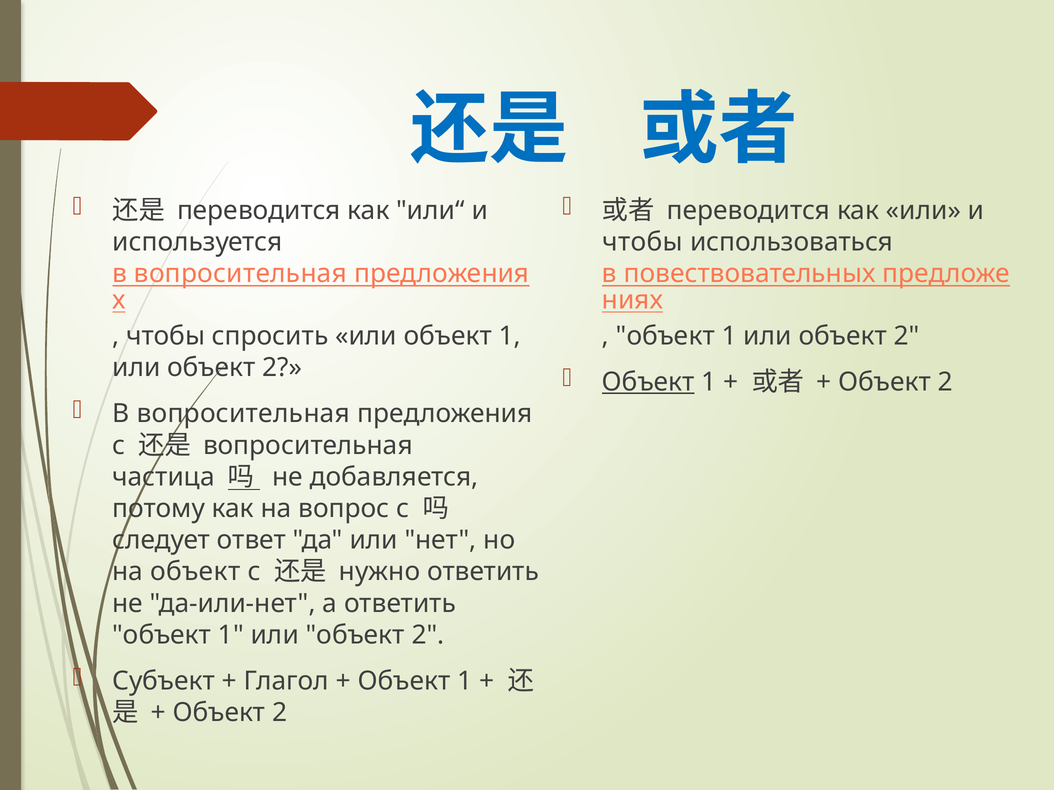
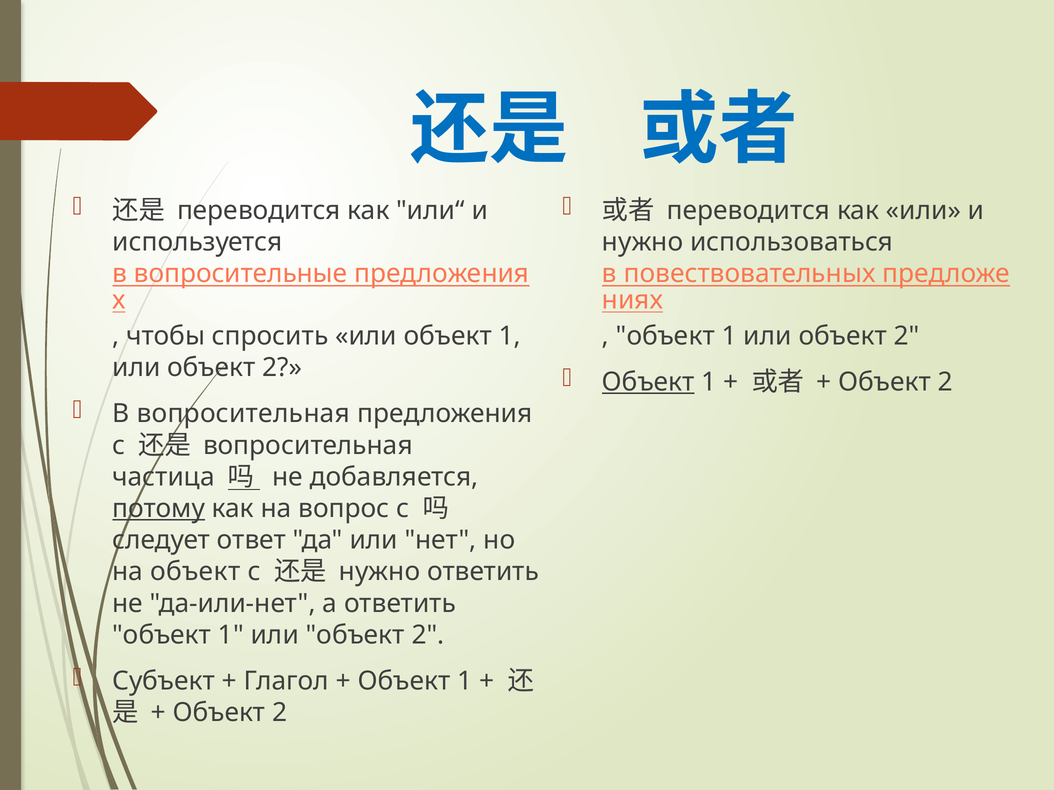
чтобы: чтобы -> нужно (643, 242)
вопросительная: вопросительная -> вопросительные (241, 274)
потому underline: none -> present (159, 509)
